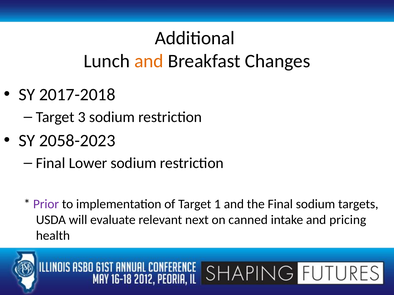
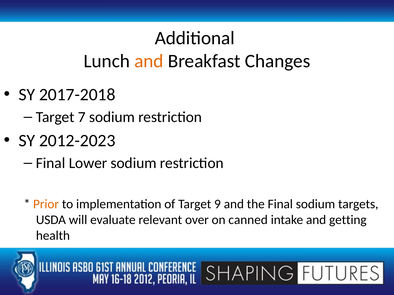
3: 3 -> 7 (82, 117)
2058-2023: 2058-2023 -> 2012-2023 (77, 141)
Prior colour: purple -> orange (46, 204)
1: 1 -> 9 (217, 204)
next: next -> over (197, 220)
pricing: pricing -> getting (348, 220)
